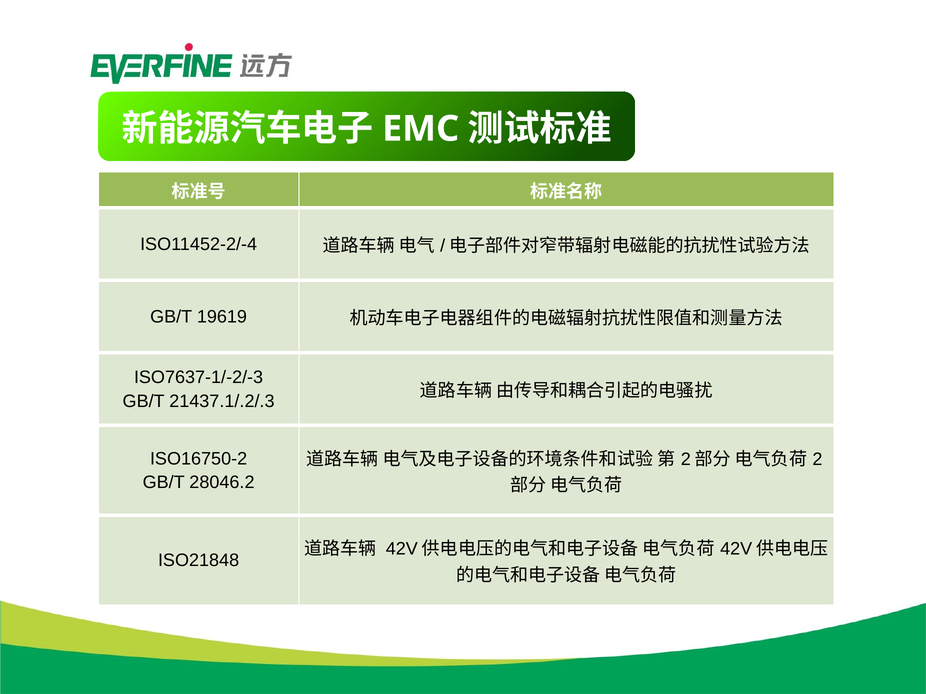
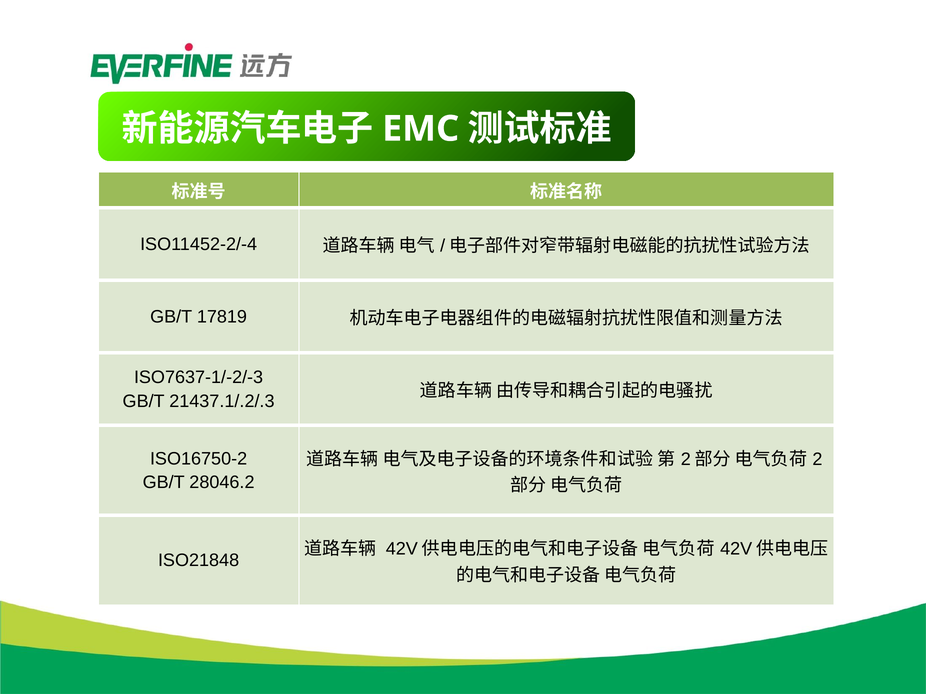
19619: 19619 -> 17819 (222, 317)
